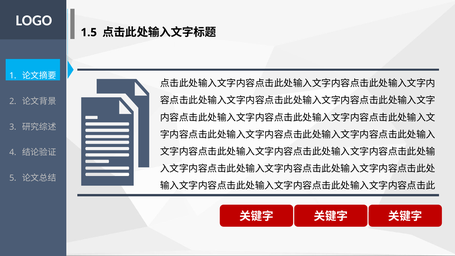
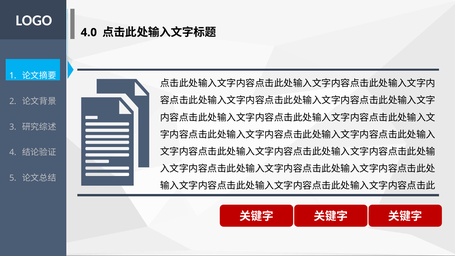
1.5: 1.5 -> 4.0 (89, 32)
